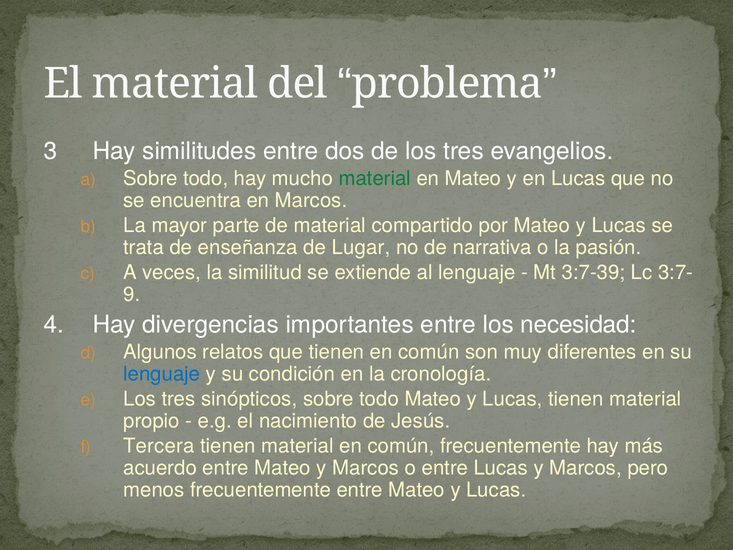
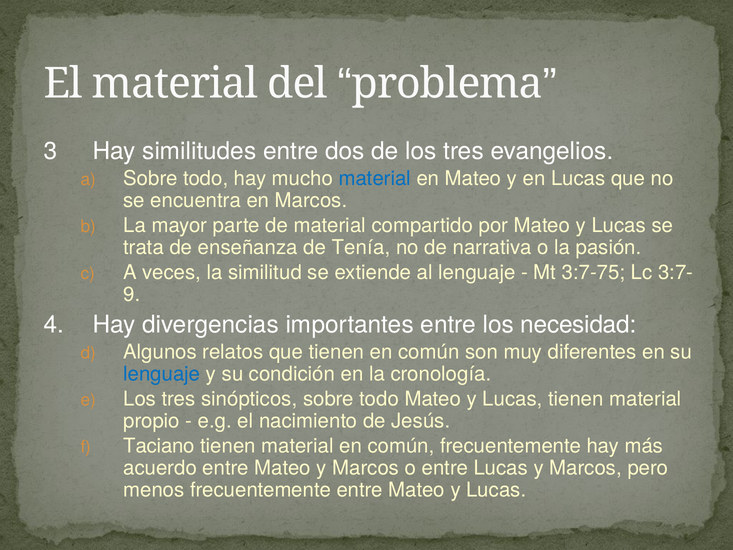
material colour: green -> blue (375, 178)
Lugar: Lugar -> Tenía (361, 247)
3:7-39: 3:7-39 -> 3:7-75 (594, 272)
Tercera: Tercera -> Taciano (159, 446)
